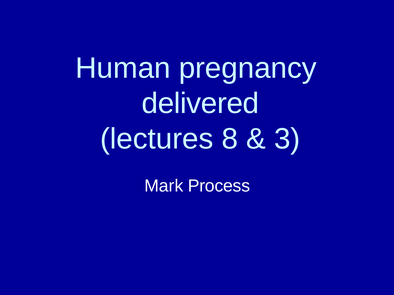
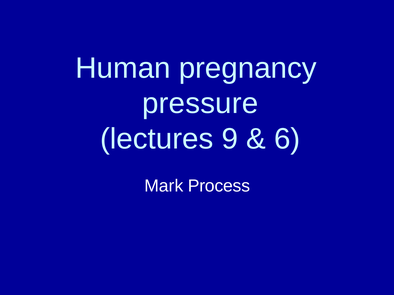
delivered: delivered -> pressure (200, 104)
8: 8 -> 9 (230, 139)
3: 3 -> 6 (287, 139)
